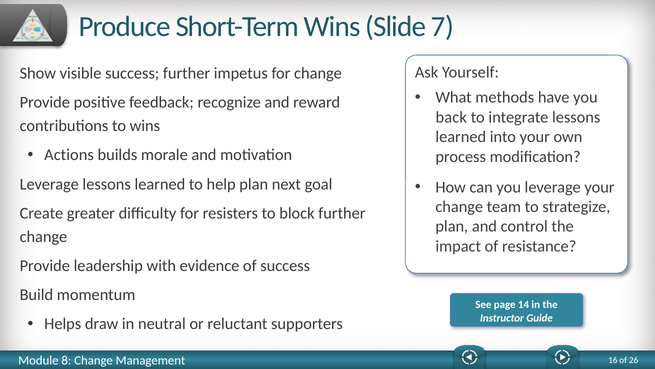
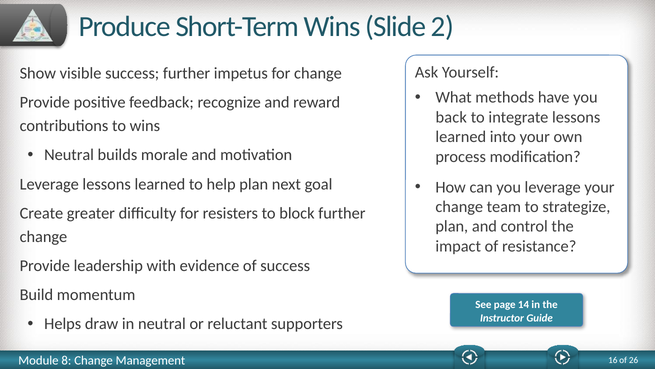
7: 7 -> 2 (442, 27)
Actions: Actions -> Neutral (69, 155)
